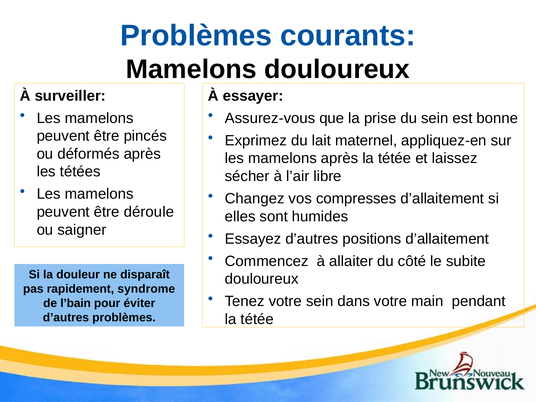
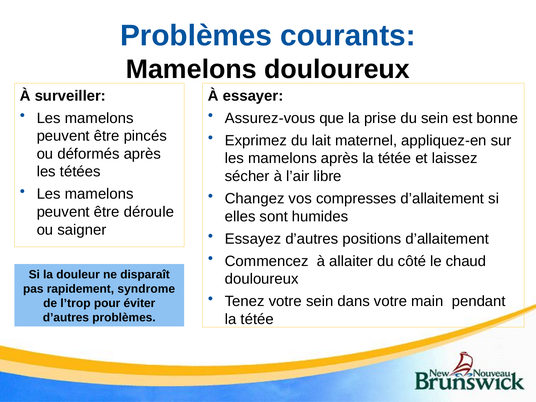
subite: subite -> chaud (466, 261)
l’bain: l’bain -> l’trop (75, 303)
